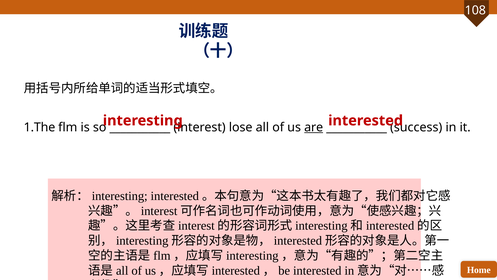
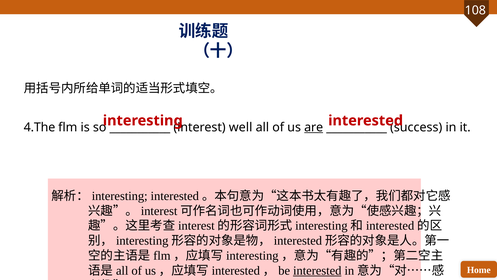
1.The: 1.The -> 4.The (40, 127)
lose: lose -> well (241, 127)
interested underline: none -> present (317, 270)
